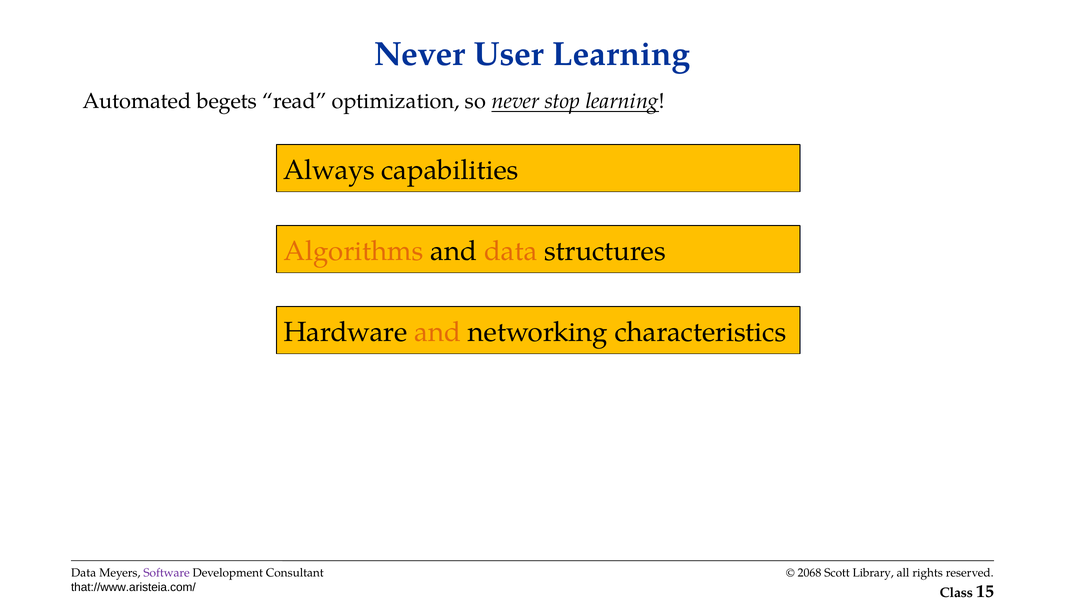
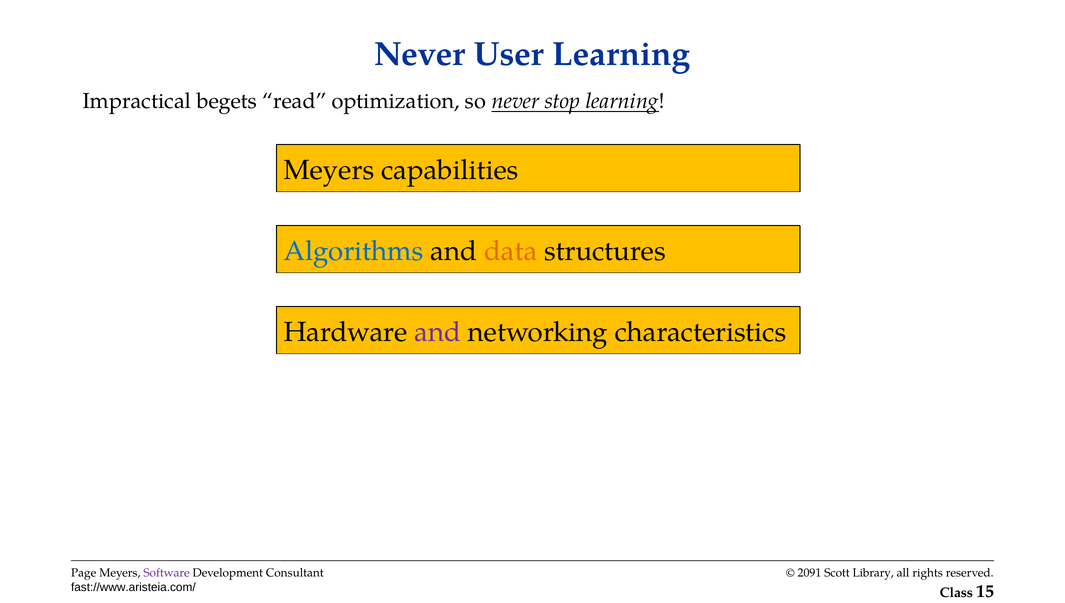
Automated: Automated -> Impractical (137, 101)
Always: Always -> Meyers (329, 170)
Algorithms colour: orange -> blue (354, 251)
and colour: orange -> purple (438, 332)
Data: Data -> Page (84, 574)
2068: 2068 -> 2091 (809, 574)
that://www.aristeia.com/: that://www.aristeia.com/ -> fast://www.aristeia.com/ (133, 588)
